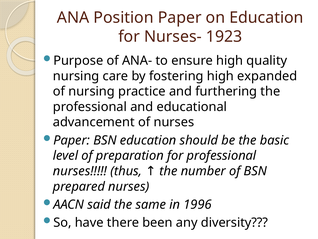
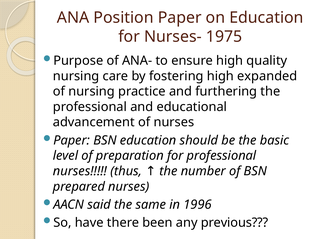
1923: 1923 -> 1975 (224, 37)
diversity: diversity -> previous (235, 222)
